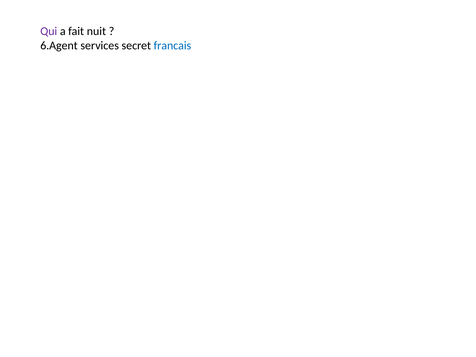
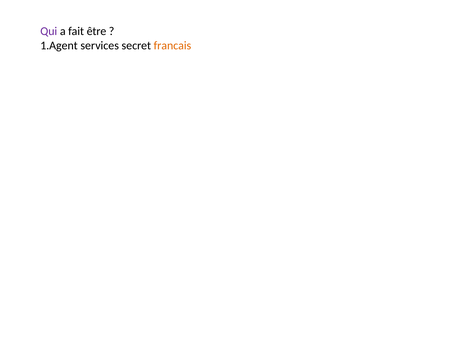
nuit: nuit -> être (96, 31)
6.Agent: 6.Agent -> 1.Agent (59, 46)
francais colour: blue -> orange (172, 46)
